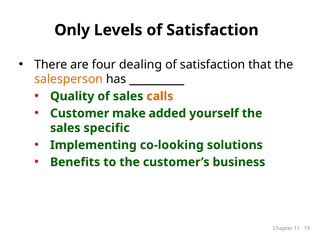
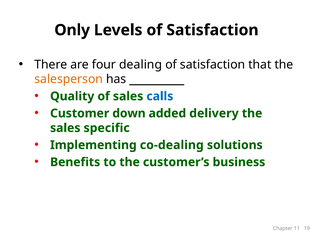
calls colour: orange -> blue (160, 96)
make: make -> down (129, 113)
yourself: yourself -> delivery (214, 113)
co-looking: co-looking -> co-dealing (172, 145)
